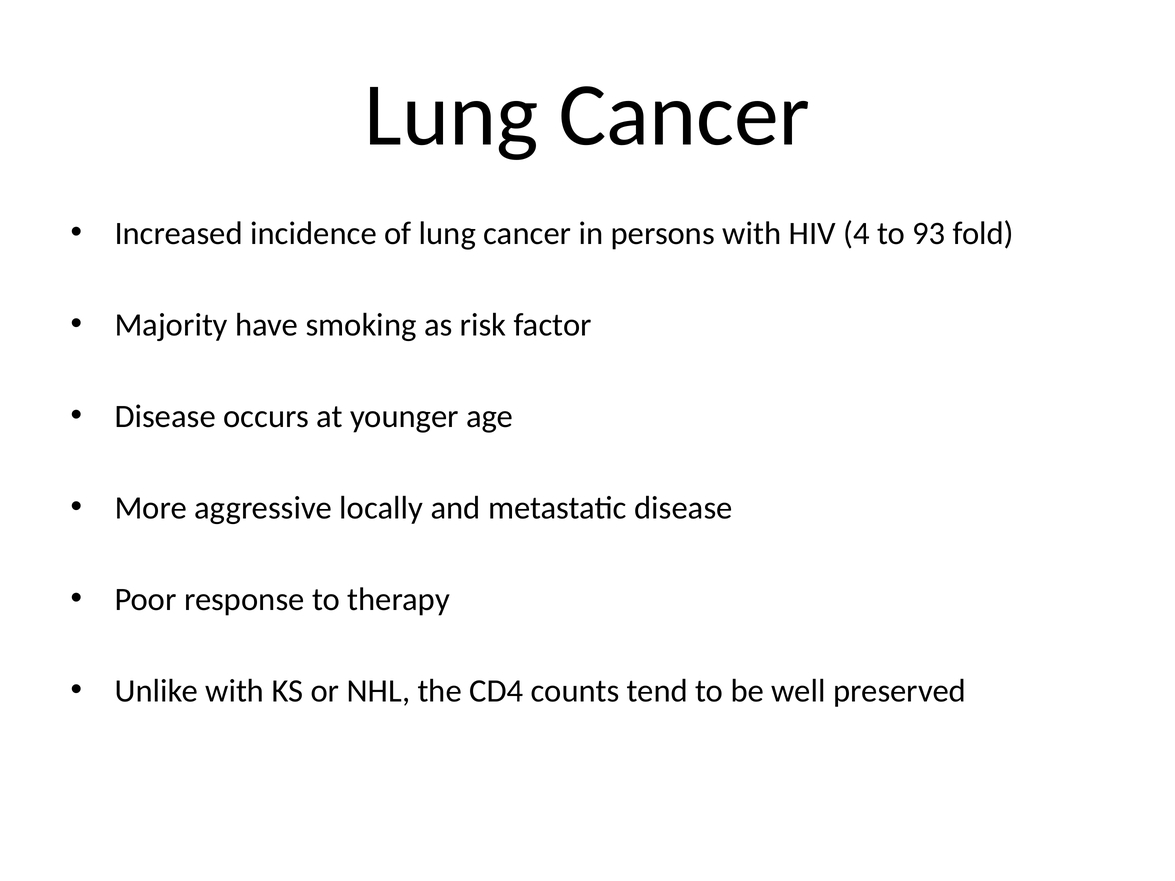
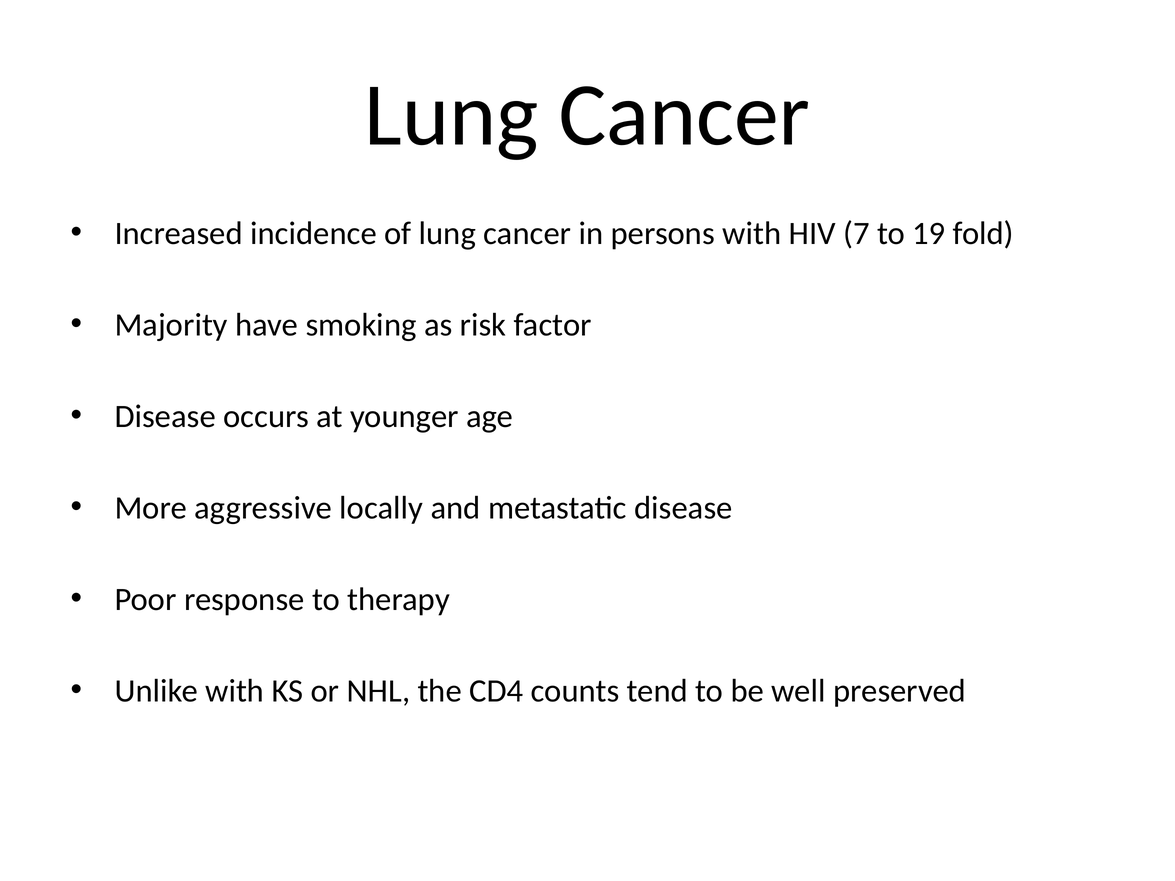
4: 4 -> 7 (856, 233)
93: 93 -> 19 (929, 233)
